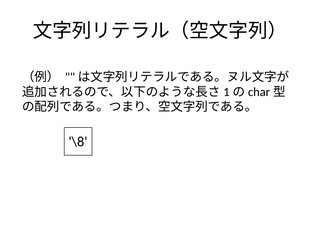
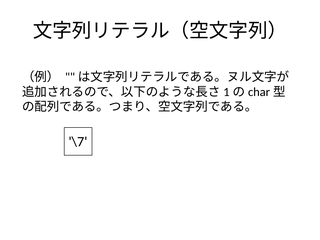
\8: \8 -> \7 (78, 142)
